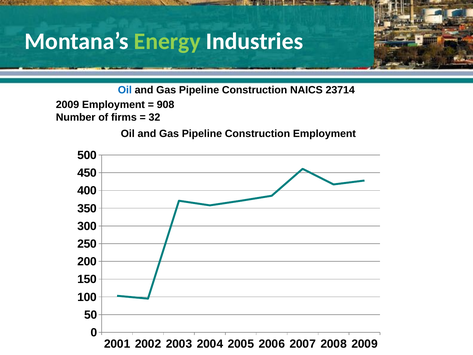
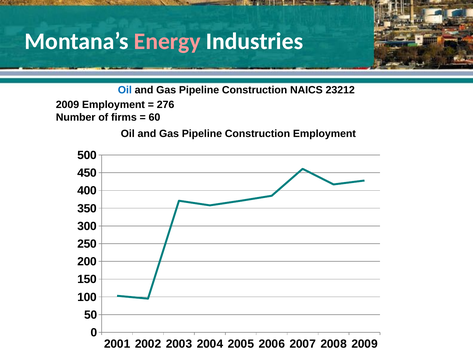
Energy colour: light green -> pink (167, 41)
23714: 23714 -> 23212 (340, 90)
908: 908 -> 276 (166, 105)
32: 32 -> 60 (154, 117)
